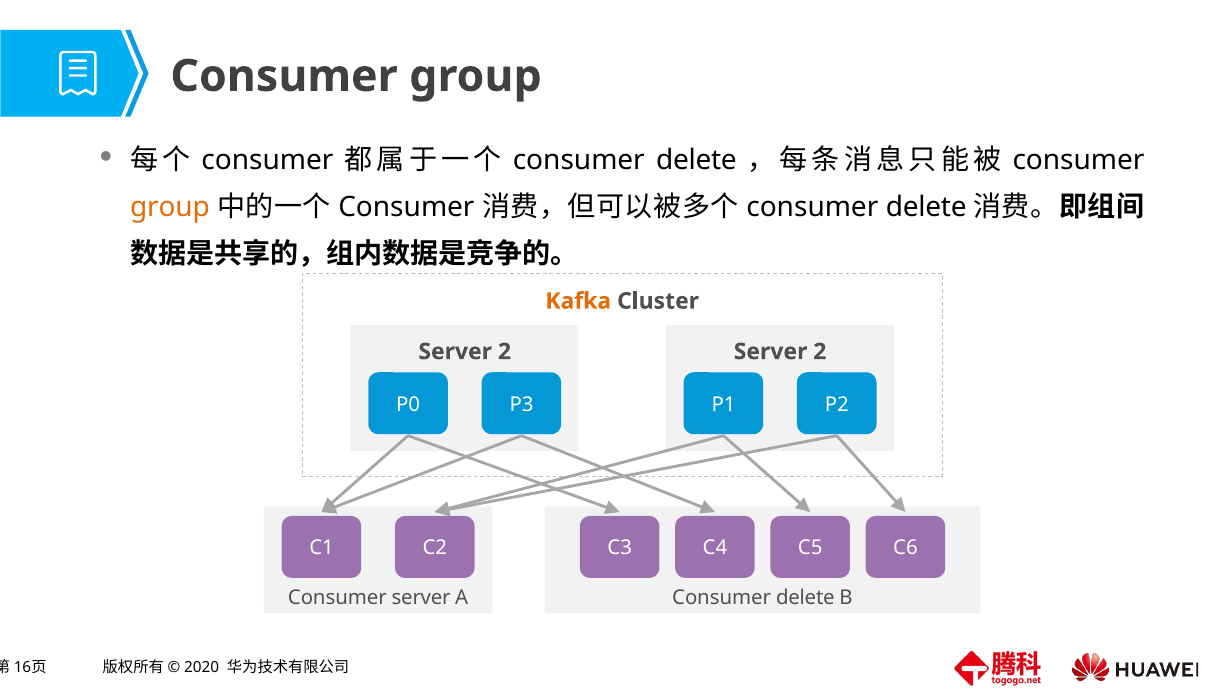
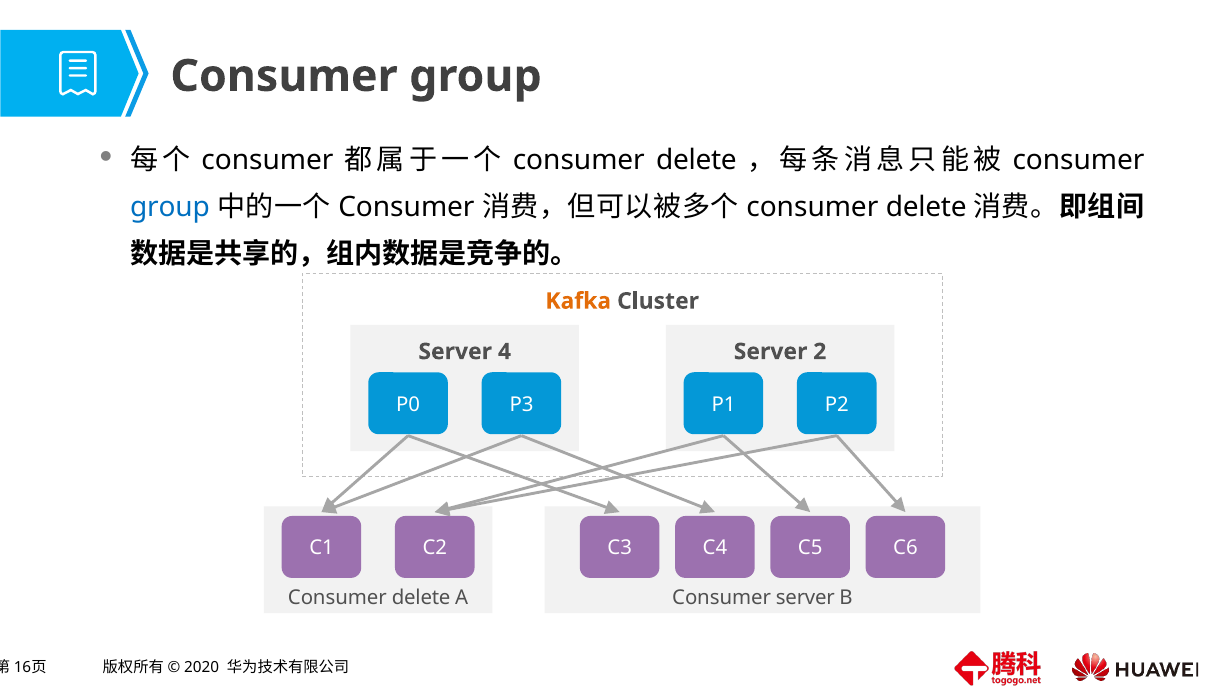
group colour: orange -> blue (170, 207)
2: 2 -> 4 (505, 352)
server: server -> delete (421, 598)
A Consumer delete: delete -> server (805, 598)
